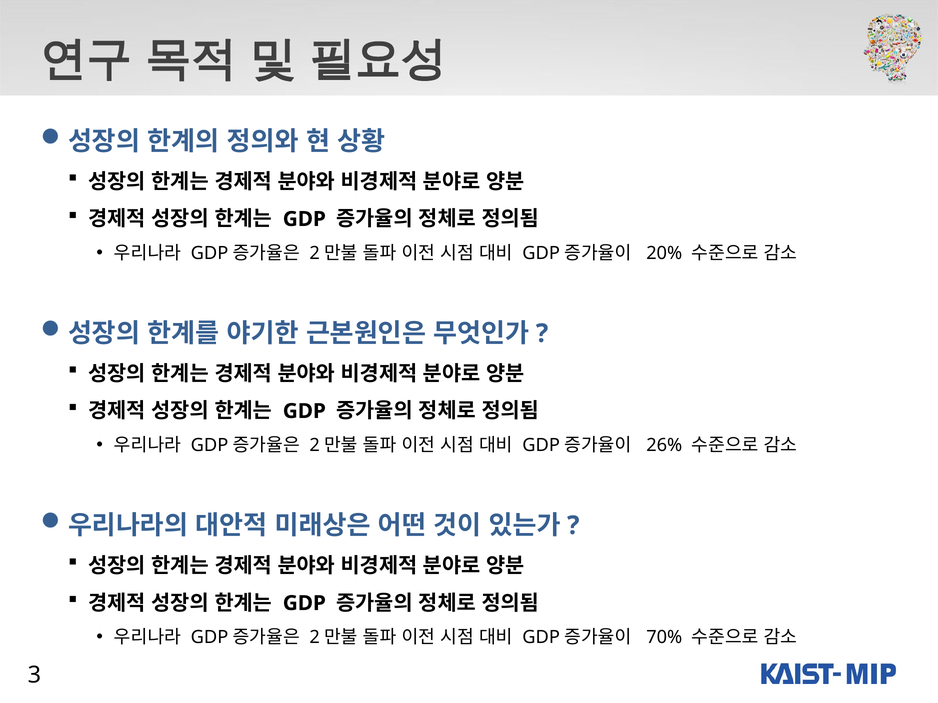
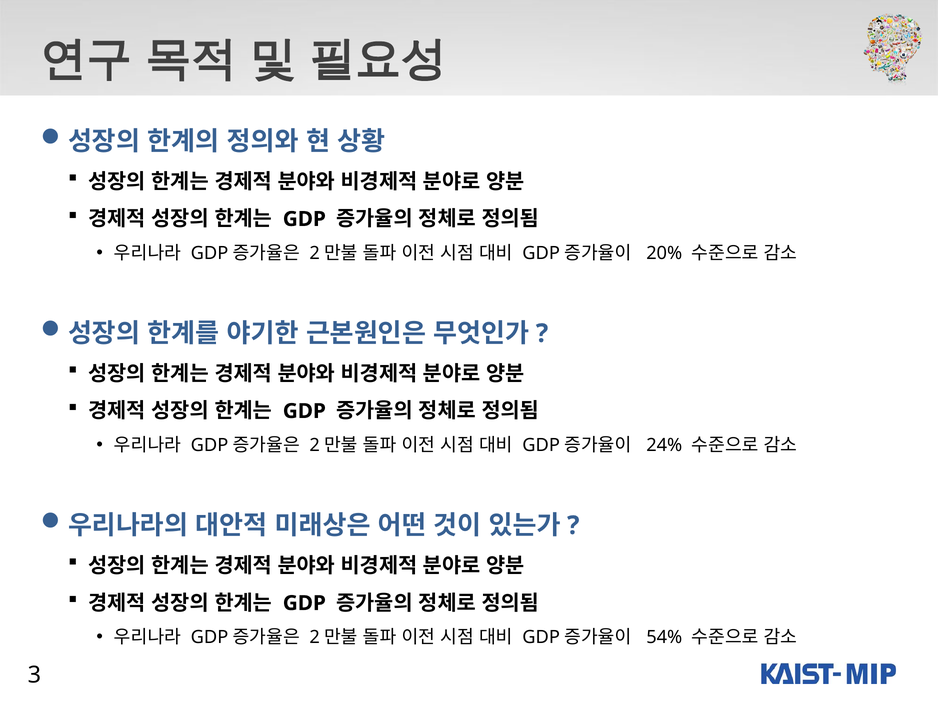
26%: 26% -> 24% (664, 446)
70%: 70% -> 54% (664, 638)
